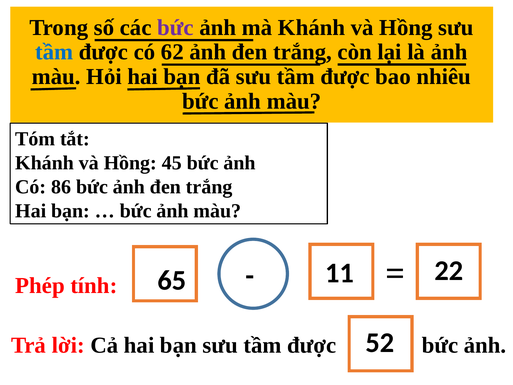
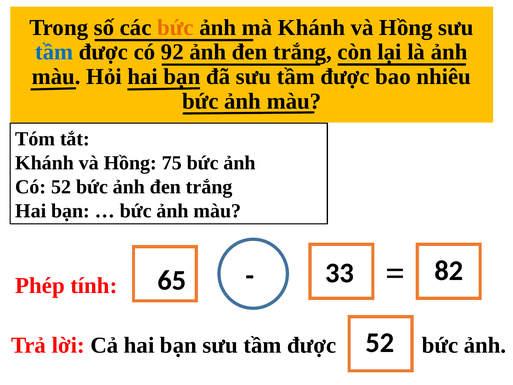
bức colour: purple -> orange (175, 27)
62: 62 -> 92 (172, 52)
45: 45 -> 75 (172, 163)
Có 86: 86 -> 52 (61, 187)
11: 11 -> 33 (340, 273)
22: 22 -> 82 (449, 271)
